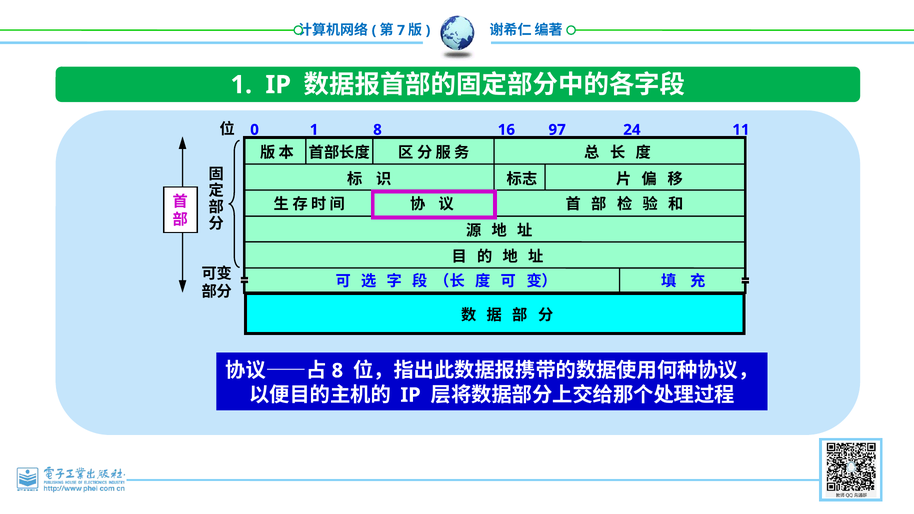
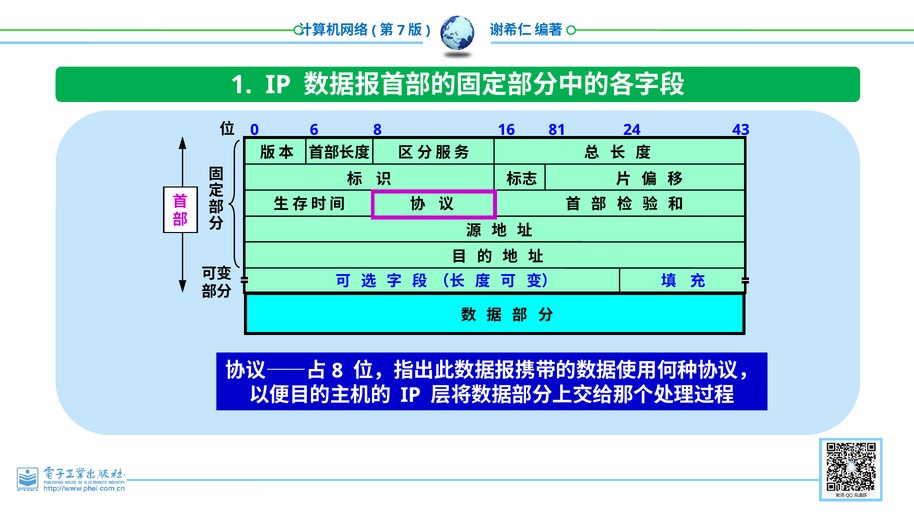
0 1: 1 -> 6 (314, 130)
97: 97 -> 81 (557, 130)
11: 11 -> 43 (741, 130)
